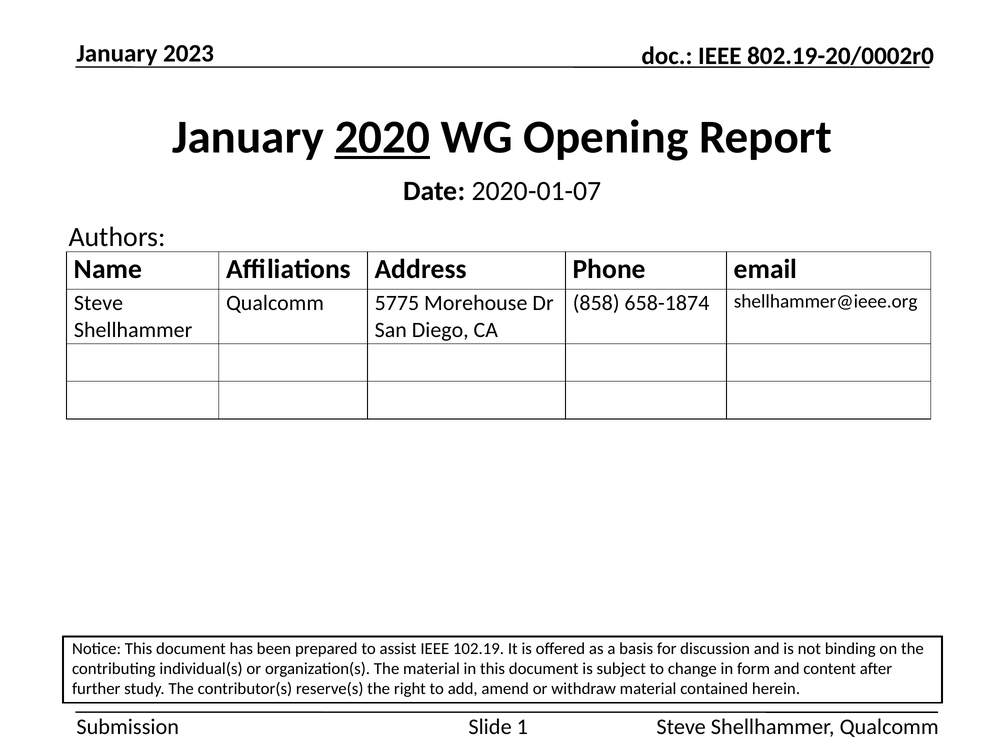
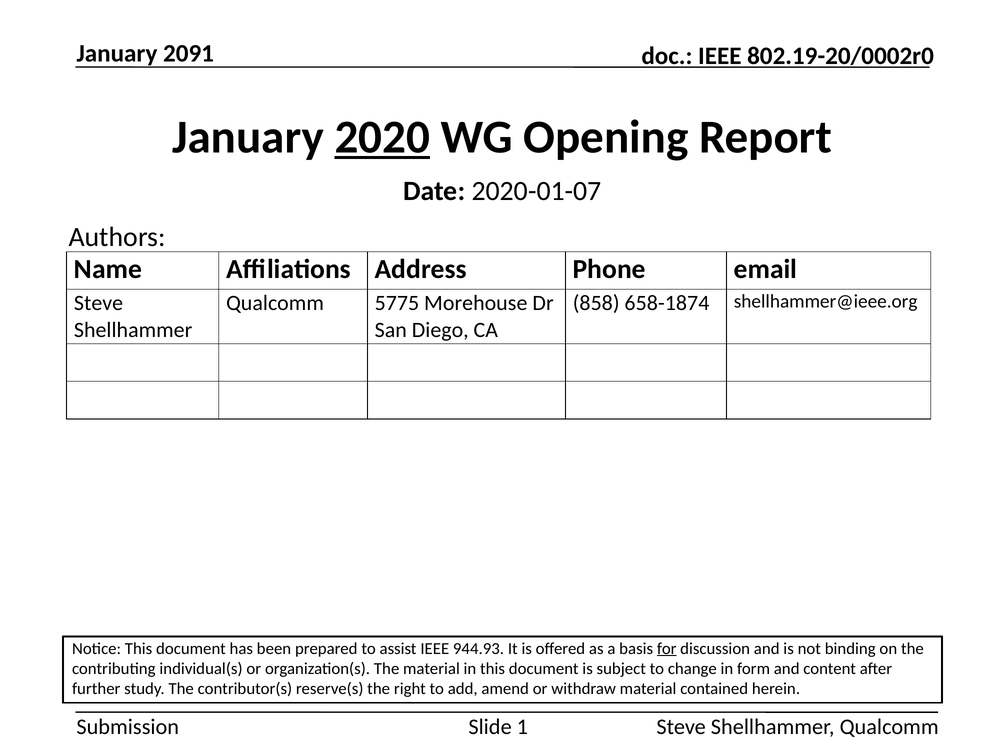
2023: 2023 -> 2091 (189, 53)
102.19: 102.19 -> 944.93 (479, 648)
for underline: none -> present (667, 648)
